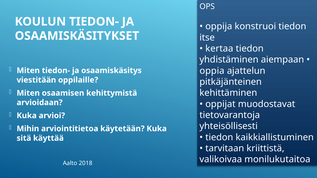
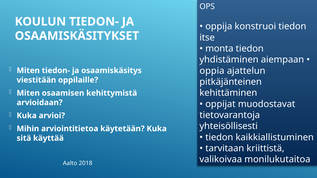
kertaa: kertaa -> monta (219, 49)
